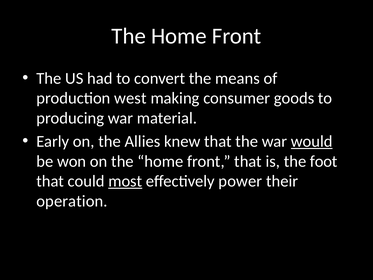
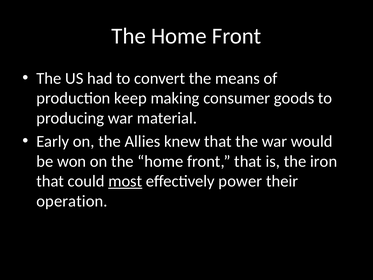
west: west -> keep (130, 98)
would underline: present -> none (312, 141)
foot: foot -> iron (324, 161)
